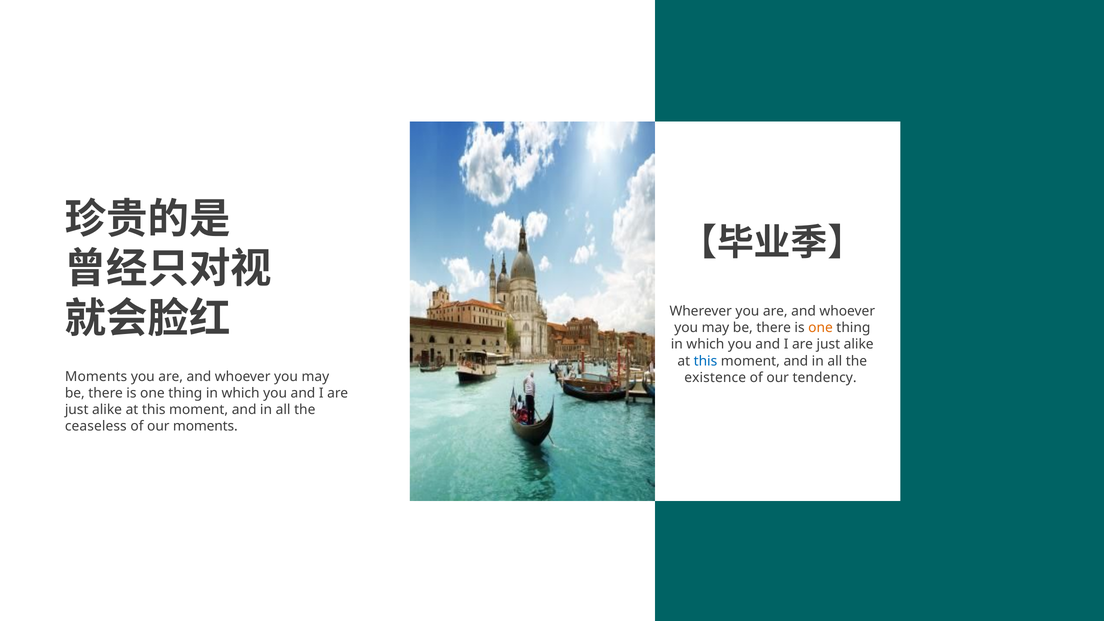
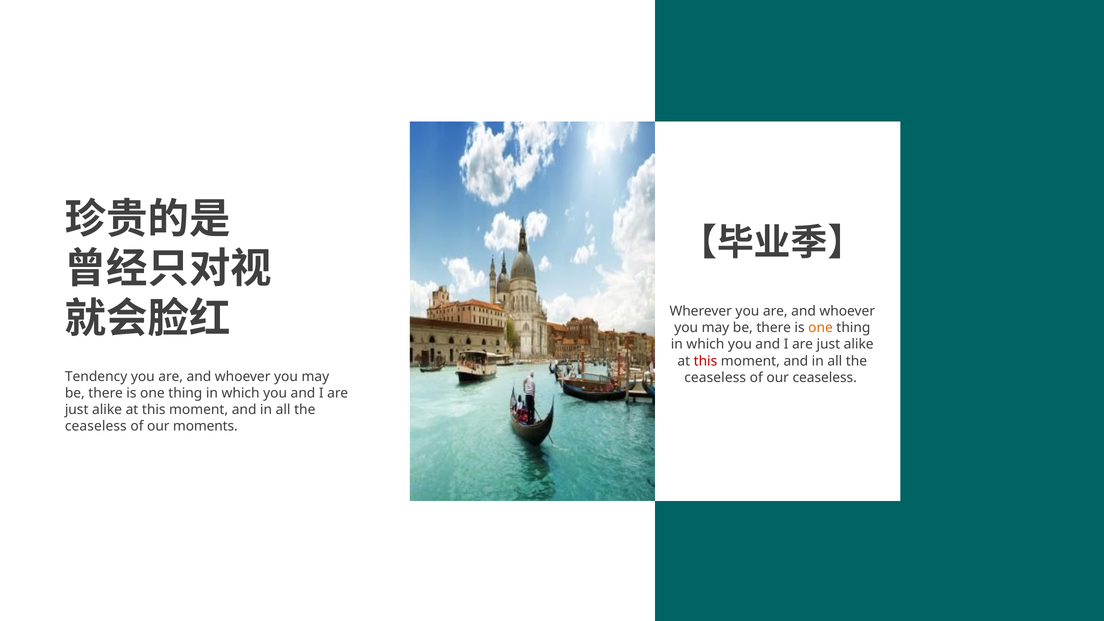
this colour: blue -> red (705, 361)
Moments: Moments -> Tendency (96, 376)
existence: existence -> ceaseless (715, 378)
our tendency: tendency -> ceaseless (825, 378)
